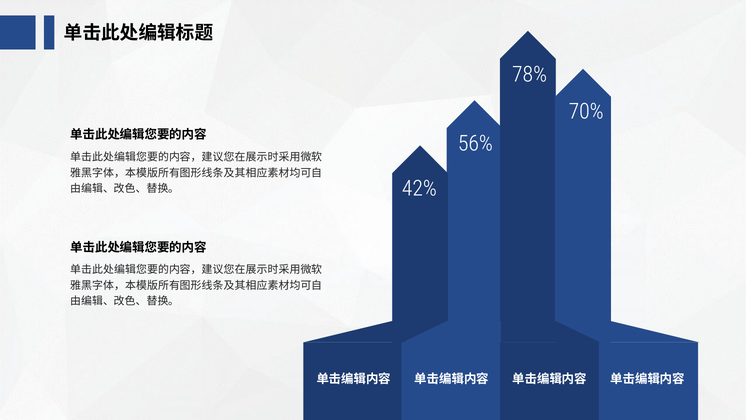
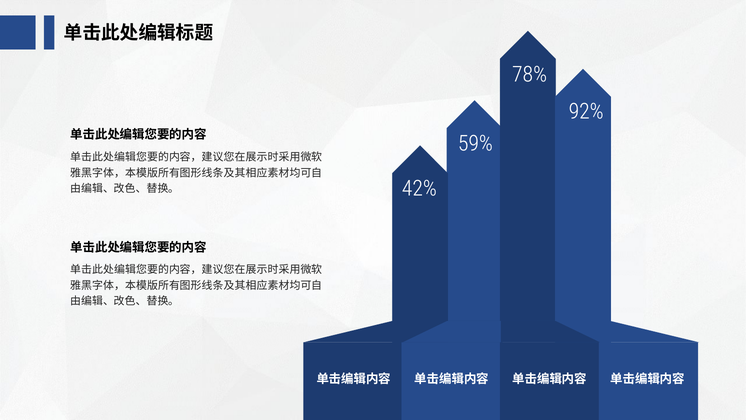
70%: 70% -> 92% (586, 111)
56%: 56% -> 59% (475, 144)
